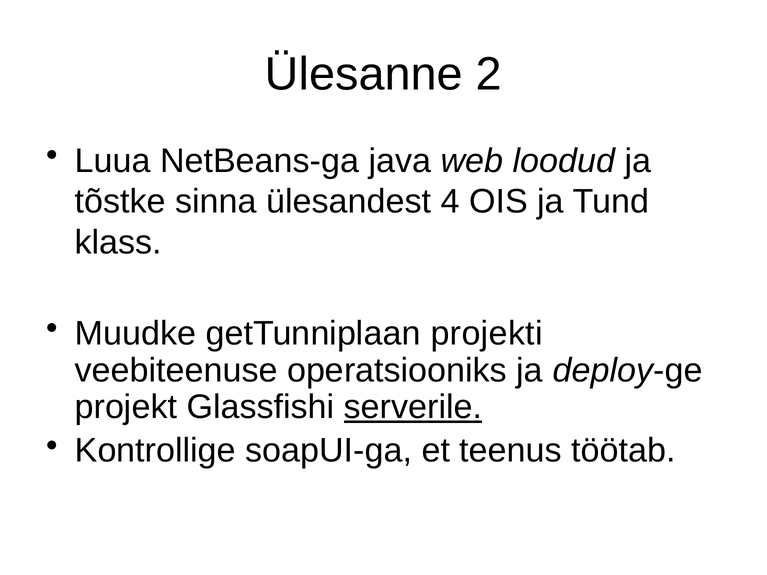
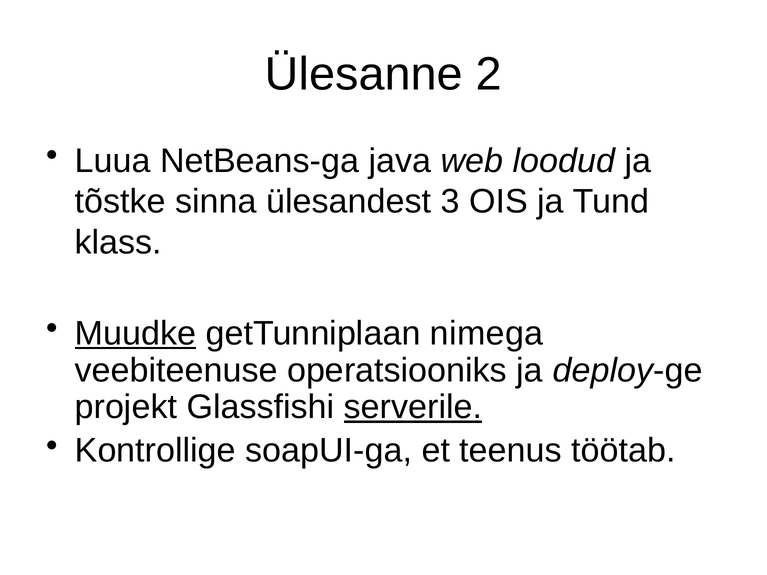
4: 4 -> 3 (450, 202)
Muudke underline: none -> present (135, 334)
projekti: projekti -> nimega (487, 334)
